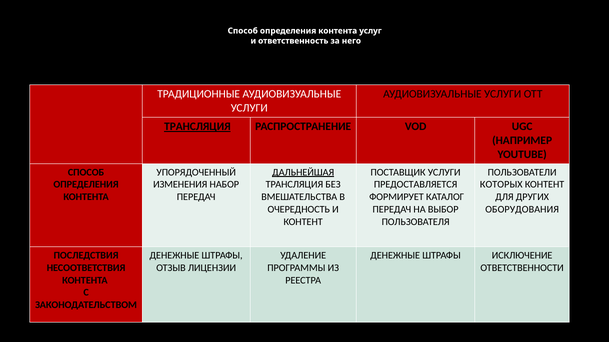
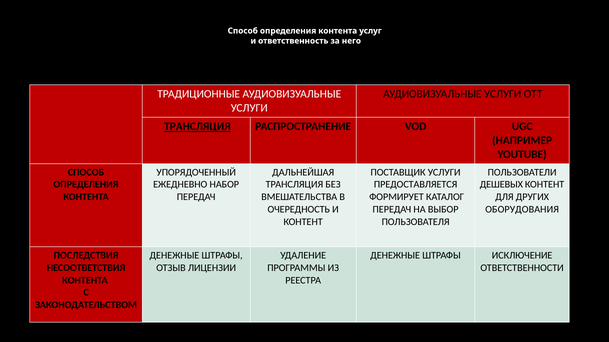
ДАЛЬНЕЙШАЯ underline: present -> none (303, 172)
ИЗМЕНЕНИЯ: ИЗМЕНЕНИЯ -> ЕЖЕДНЕВНО (180, 185)
КОТОРЫХ: КОТОРЫХ -> ДЕШЕВЫХ (501, 185)
